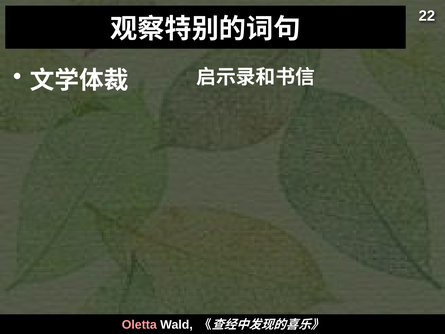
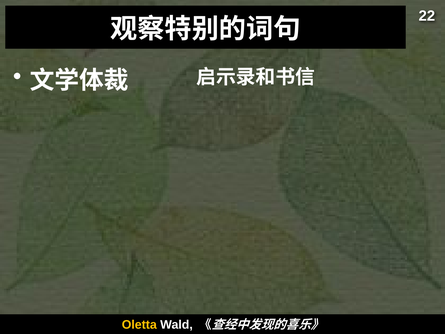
Oletta colour: pink -> yellow (139, 325)
